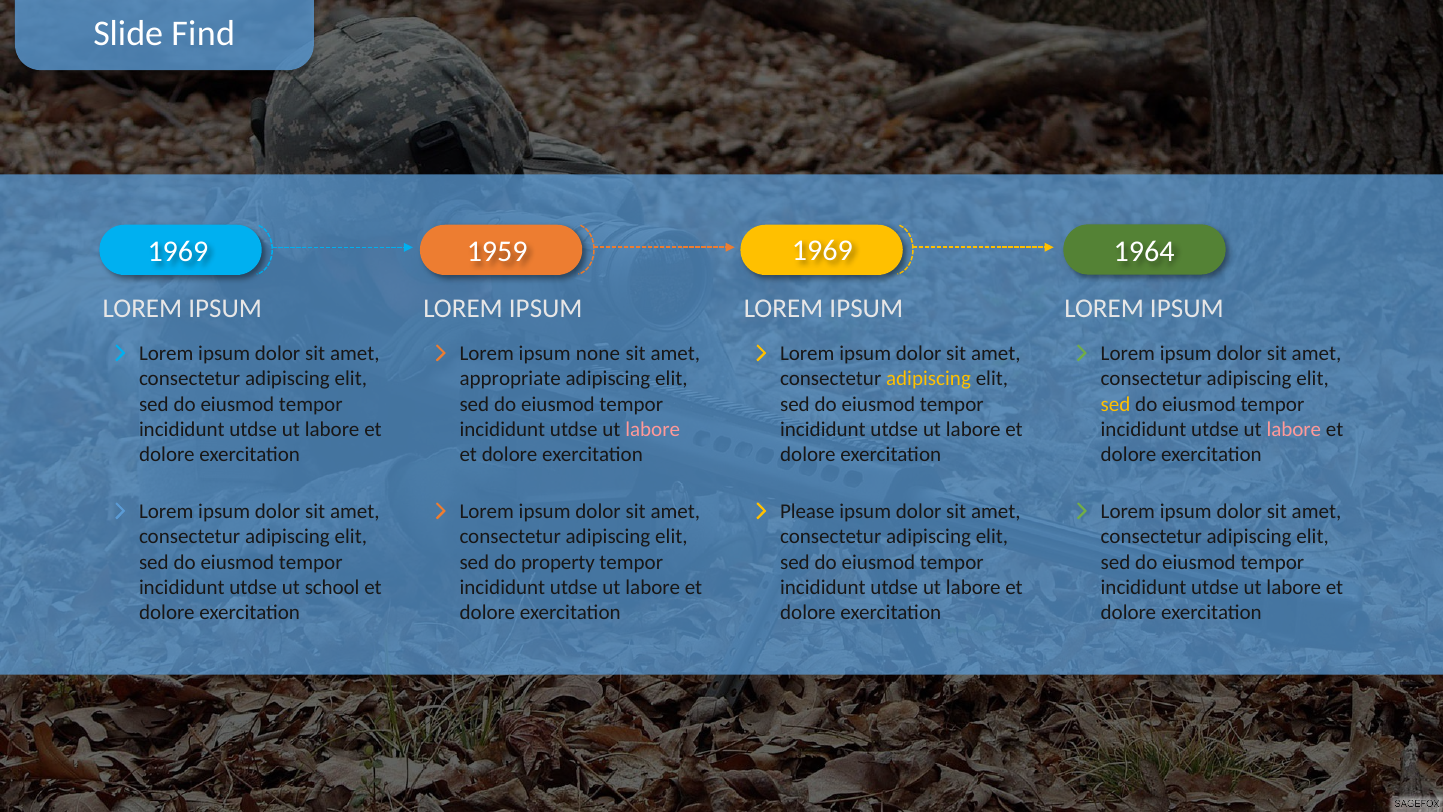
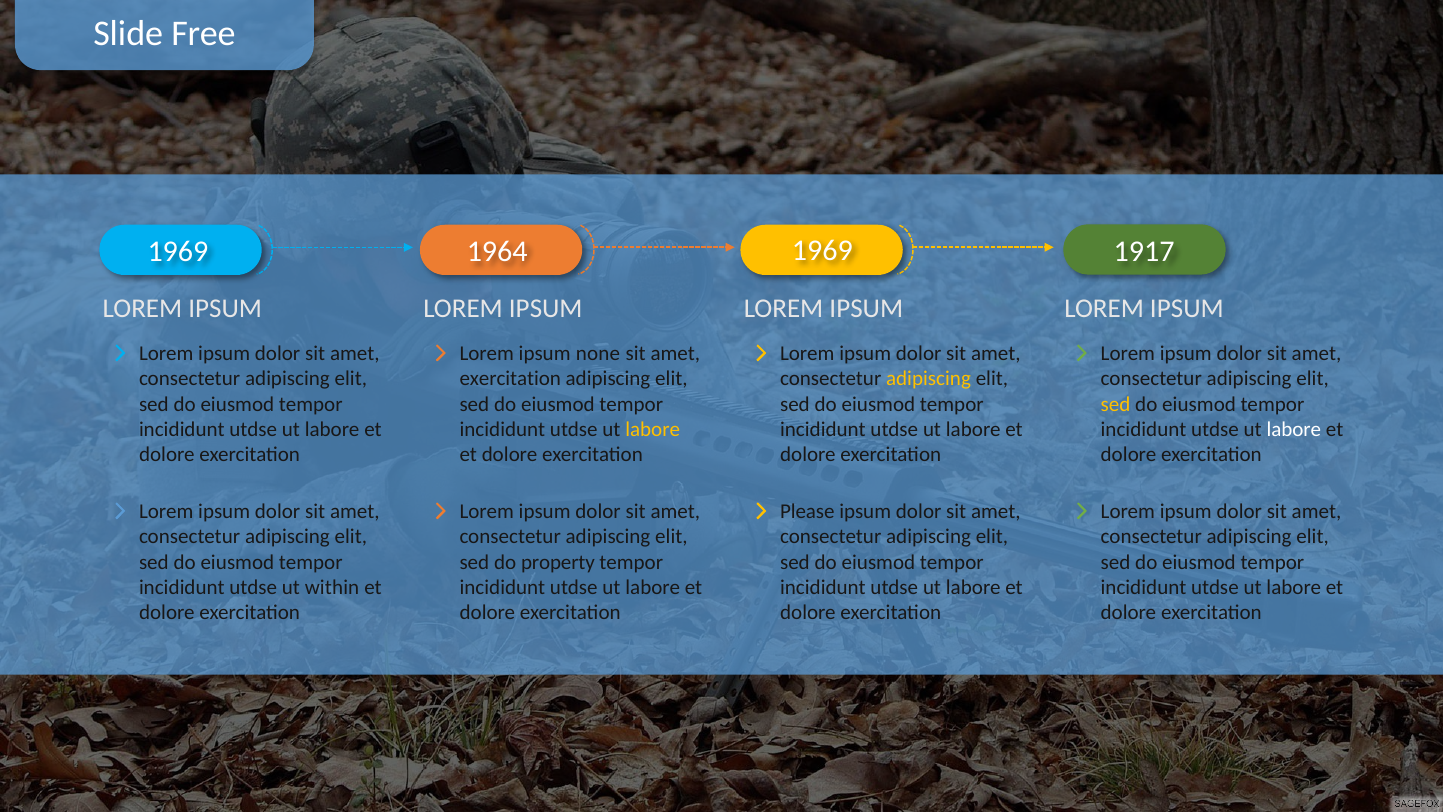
Find: Find -> Free (203, 34)
1959: 1959 -> 1964 (497, 252)
1964: 1964 -> 1917 (1144, 252)
appropriate: appropriate -> exercitation (510, 379)
labore colour: pink -> yellow (653, 429)
labore colour: pink -> white (1294, 429)
school: school -> within (332, 587)
